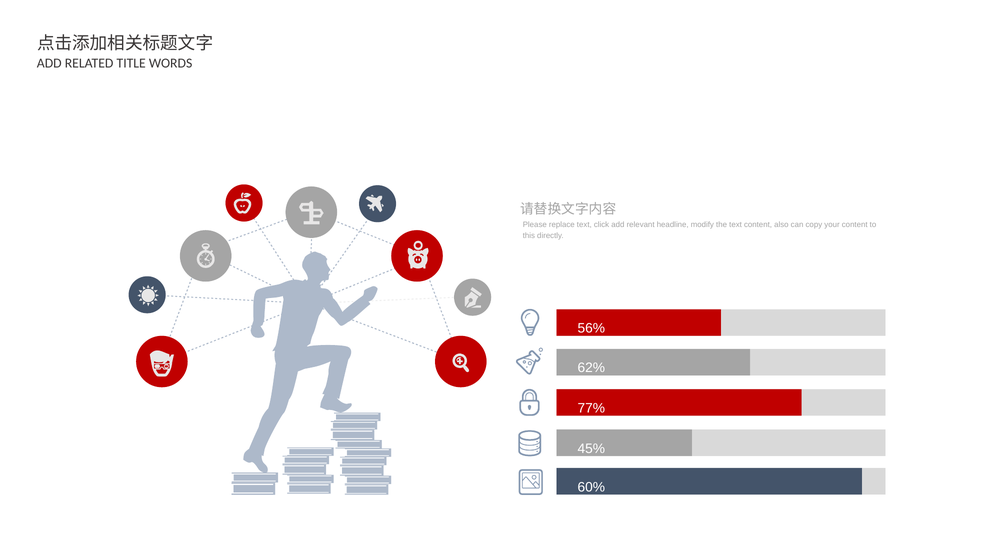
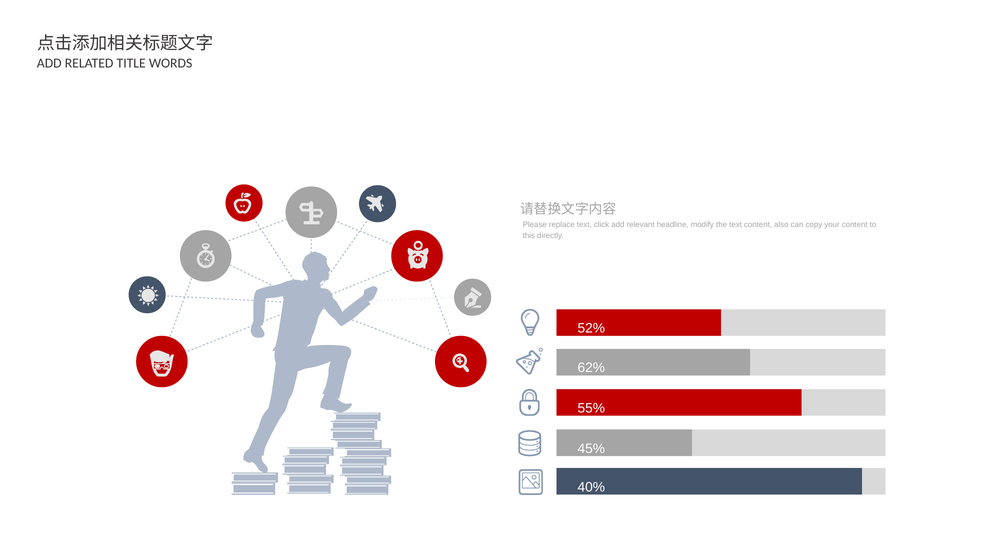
56%: 56% -> 52% (591, 329)
77%: 77% -> 55% (591, 408)
60%: 60% -> 40% (591, 487)
